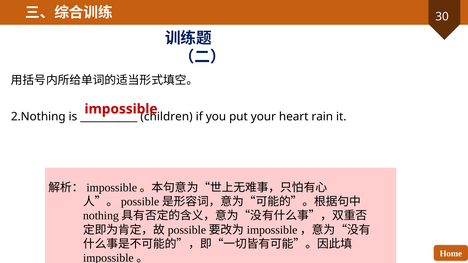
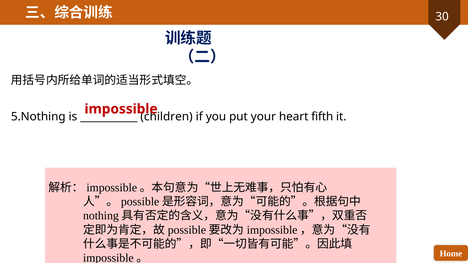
2.Nothing: 2.Nothing -> 5.Nothing (38, 117)
rain: rain -> fifth (322, 117)
